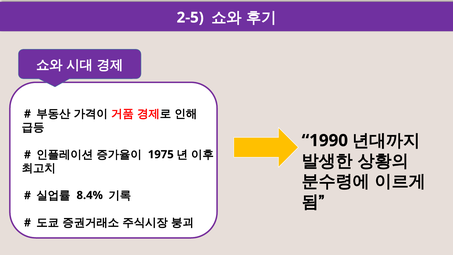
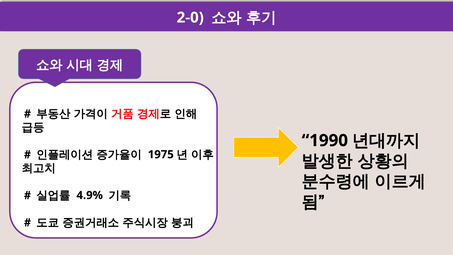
2-5: 2-5 -> 2-0 (190, 18)
8.4%: 8.4% -> 4.9% (90, 195)
